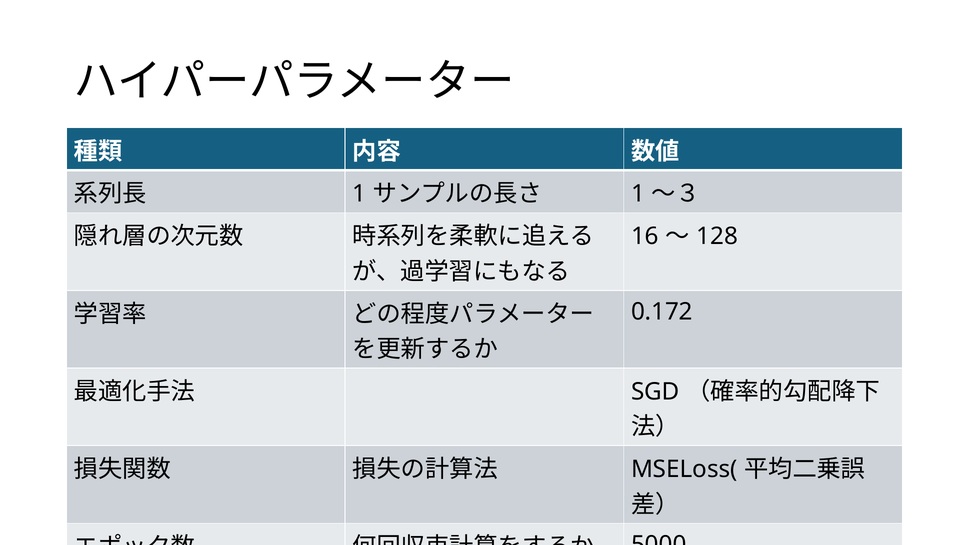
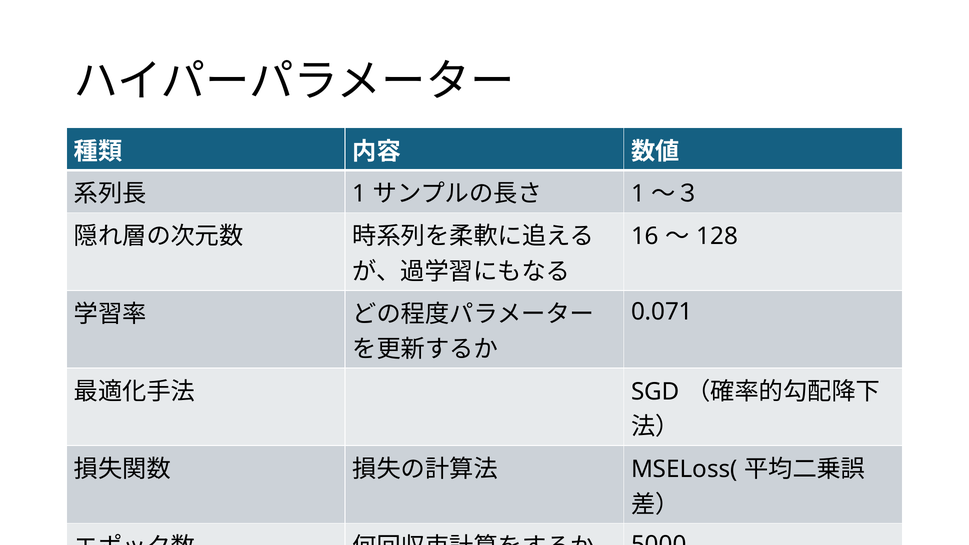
0.172: 0.172 -> 0.071 (662, 312)
